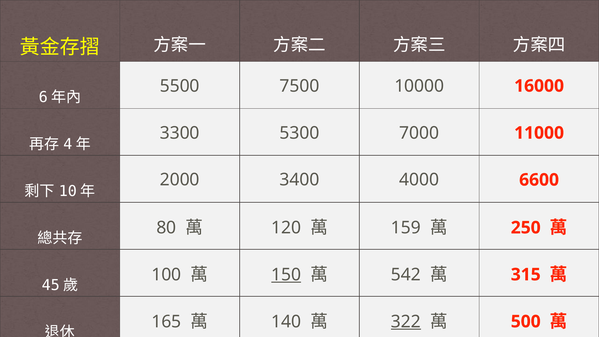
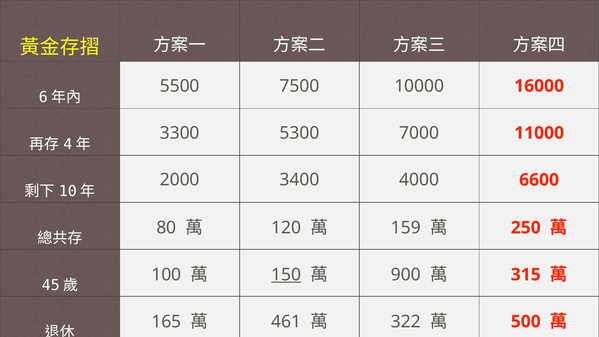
542: 542 -> 900 (406, 275)
140: 140 -> 461 (286, 322)
322 underline: present -> none (406, 322)
